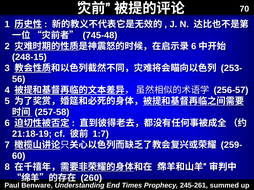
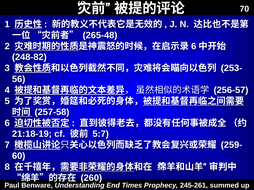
745-48: 745-48 -> 265-48 (100, 35)
248-15: 248-15 -> 248-82 (29, 57)
1:7: 1:7 -> 5:7 (101, 134)
